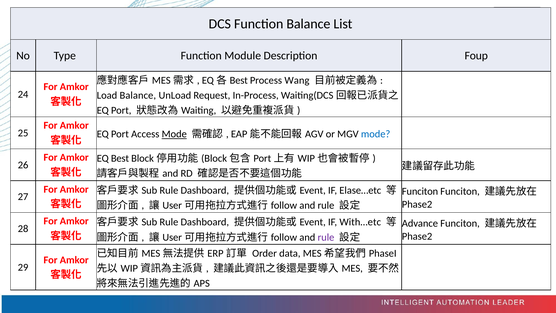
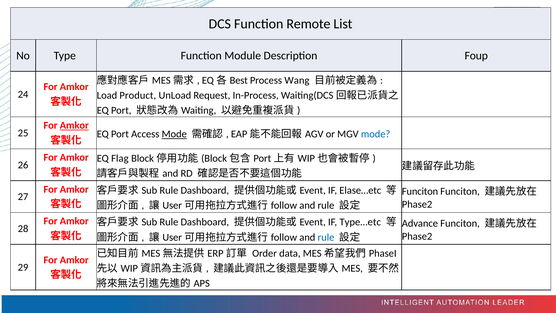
Function Balance: Balance -> Remote (308, 24)
Load Balance: Balance -> Product (138, 95)
Amkor underline: none -> present (74, 125)
EQ Best: Best -> Flag (120, 158)
With…etc: With…etc -> Type…etc (360, 222)
rule colour: purple -> blue (326, 237)
